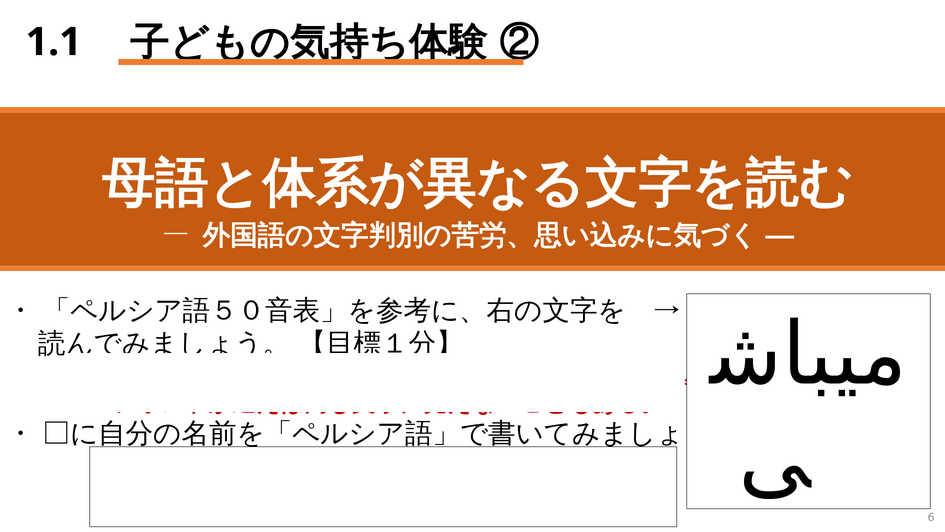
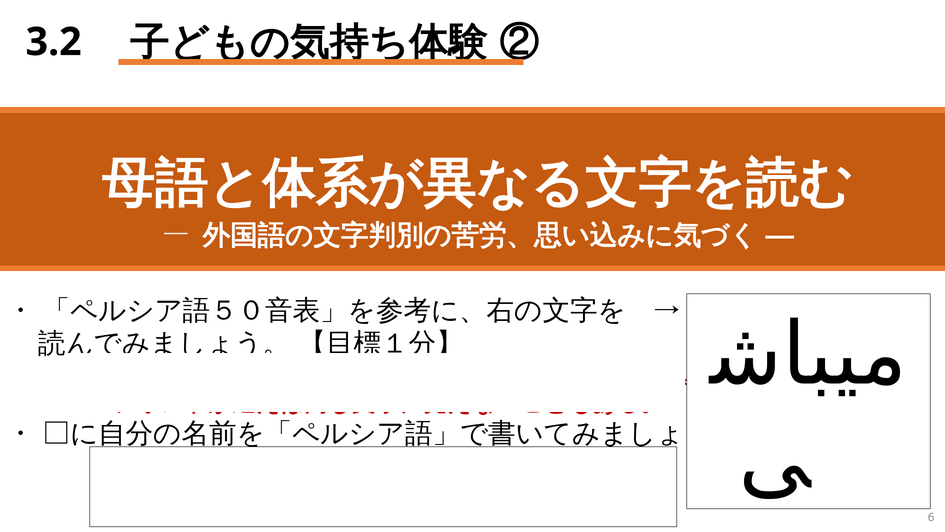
1.1: 1.1 -> 3.2 (54, 42)
